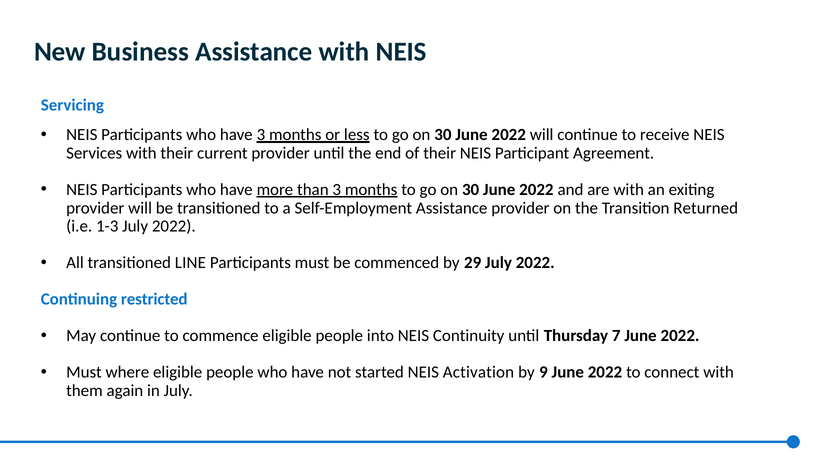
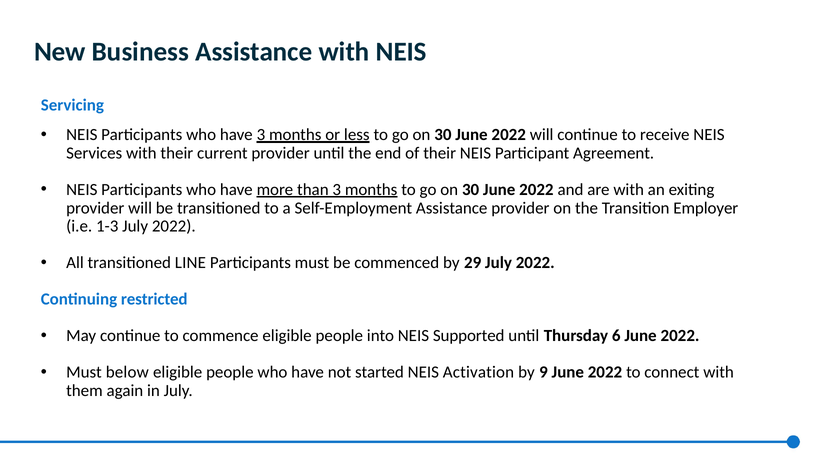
Returned: Returned -> Employer (706, 208)
Continuity: Continuity -> Supported (469, 336)
7: 7 -> 6 (616, 336)
where: where -> below (127, 372)
